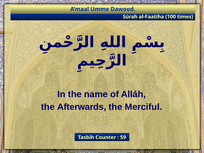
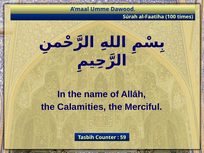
Afterwards: Afterwards -> Calamities (82, 107)
